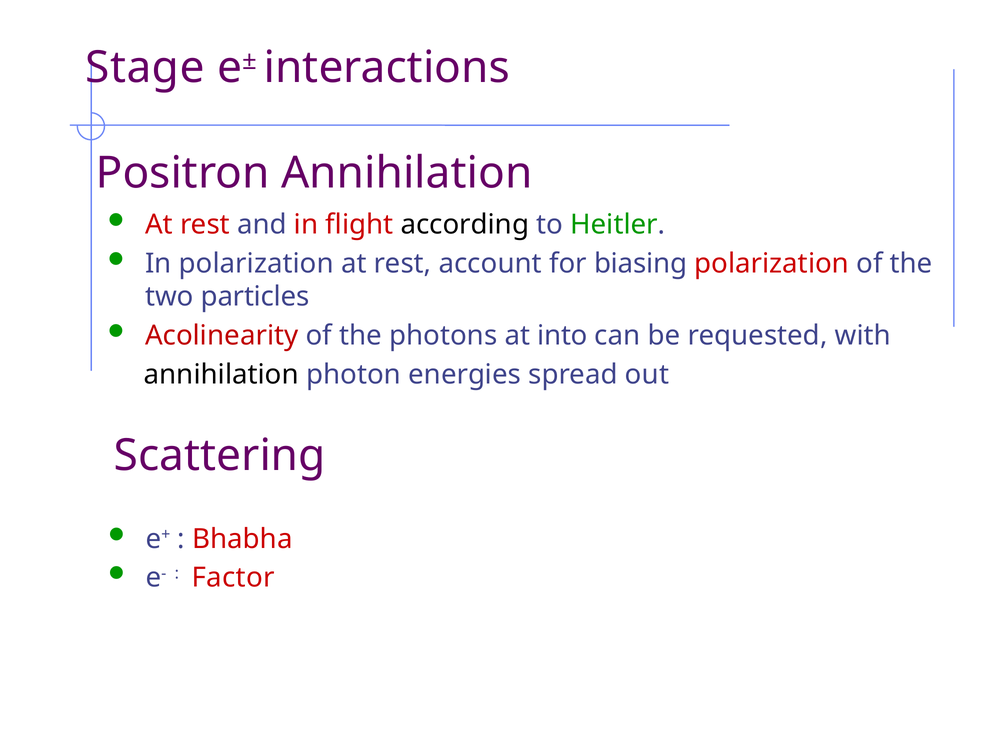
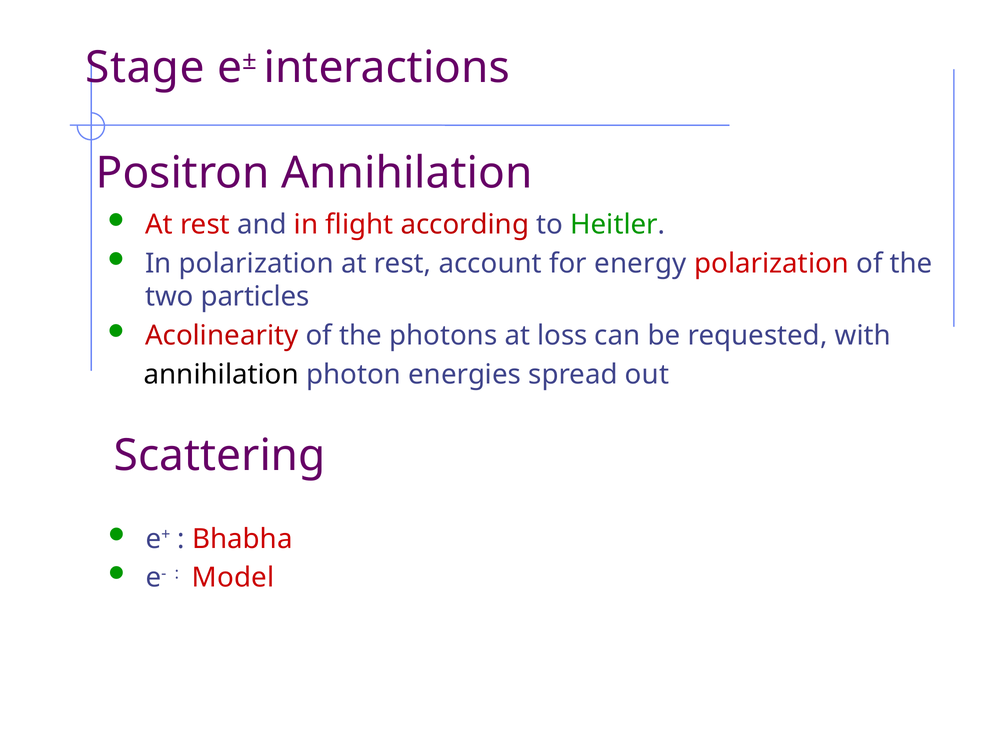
according colour: black -> red (465, 225)
biasing: biasing -> energy (640, 263)
into: into -> loss (562, 335)
Factor: Factor -> Model (233, 578)
